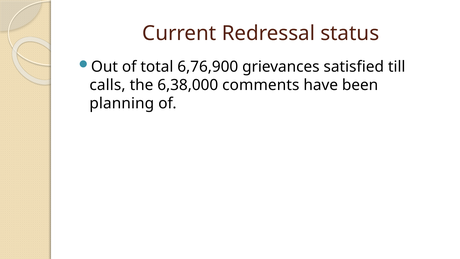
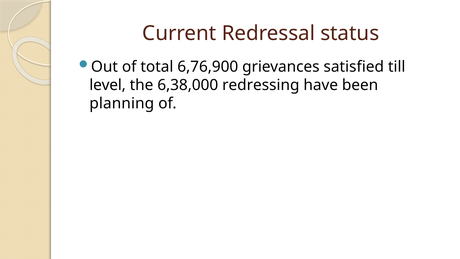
calls: calls -> level (108, 85)
comments: comments -> redressing (261, 85)
